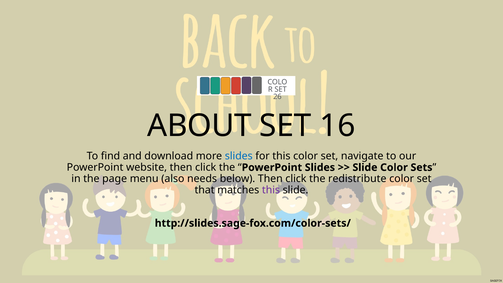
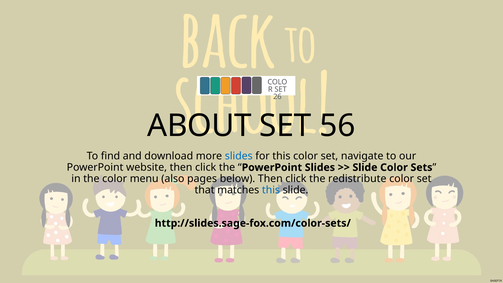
16: 16 -> 56 (338, 126)
the page: page -> color (115, 179)
needs: needs -> pages (202, 179)
this colour: purple -> blue (271, 190)
